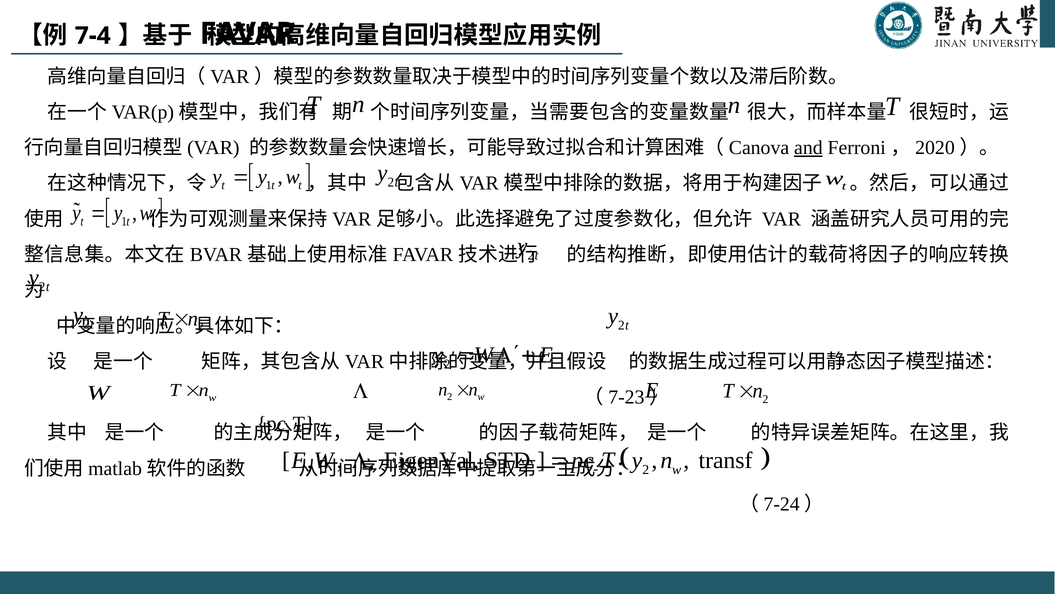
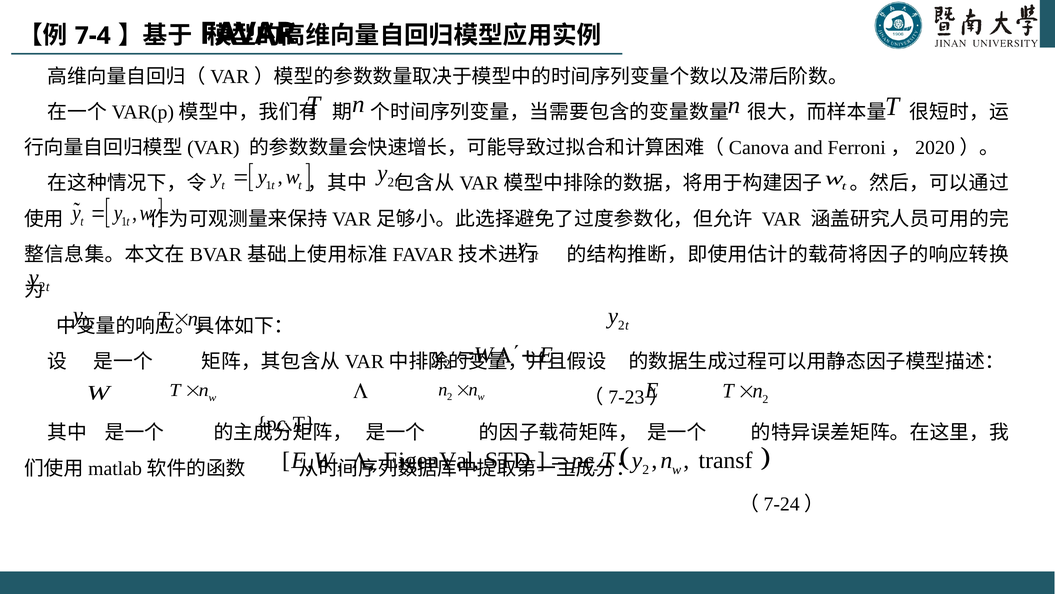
and underline: present -> none (808, 148)
